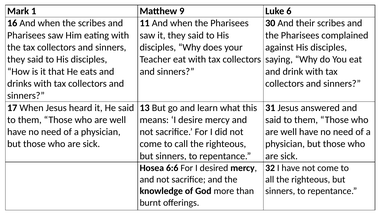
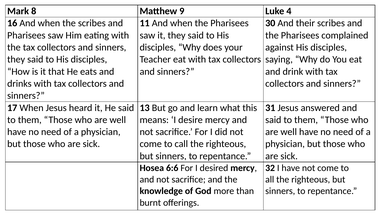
1: 1 -> 8 (34, 11)
6: 6 -> 4 (289, 11)
